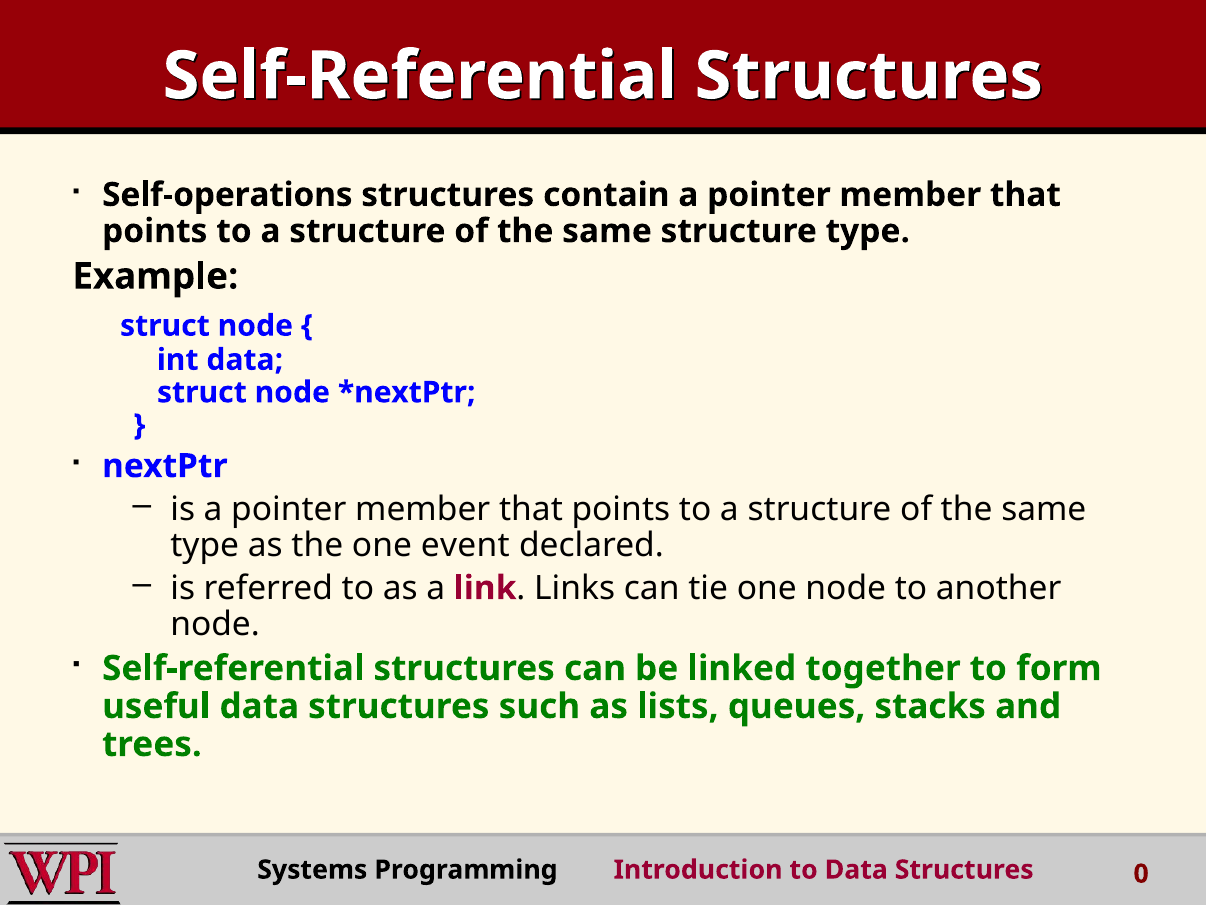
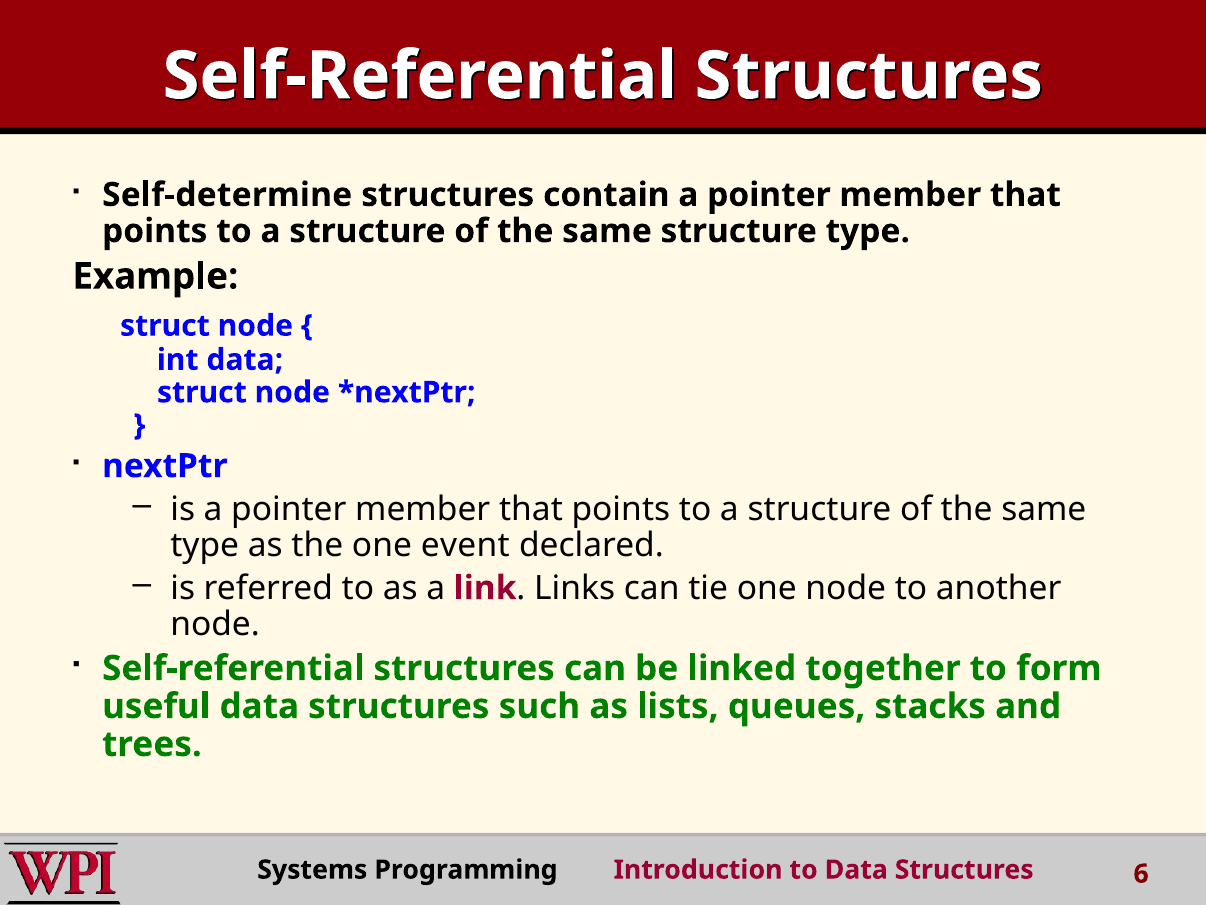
Self-operations: Self-operations -> Self-determine (227, 195)
0: 0 -> 6 (1141, 873)
